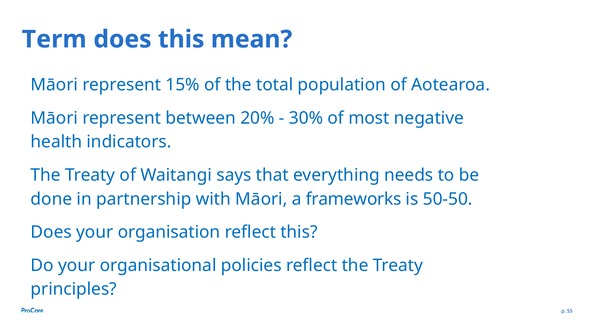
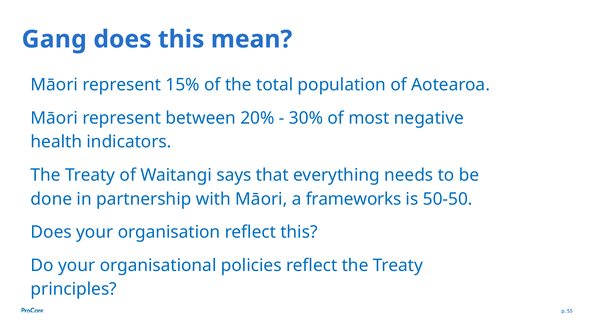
Term: Term -> Gang (54, 39)
